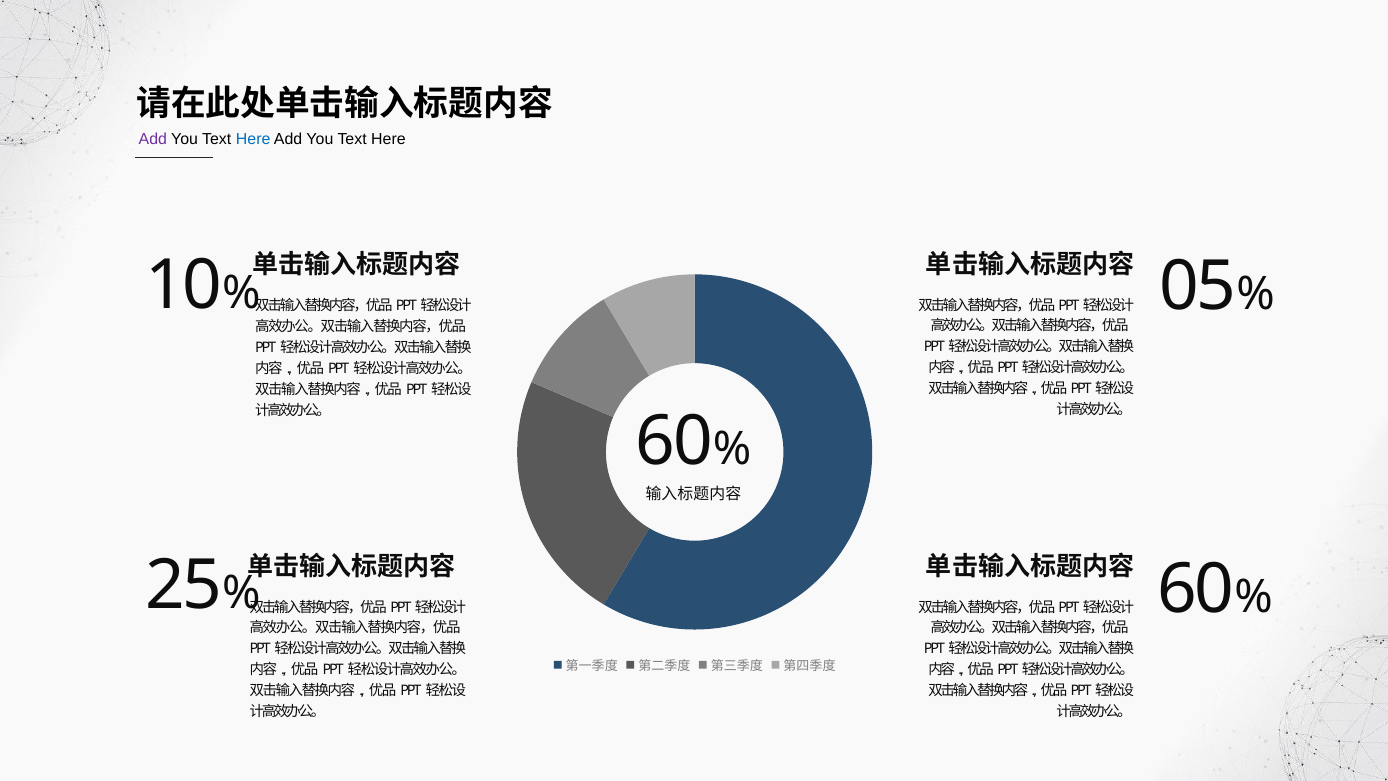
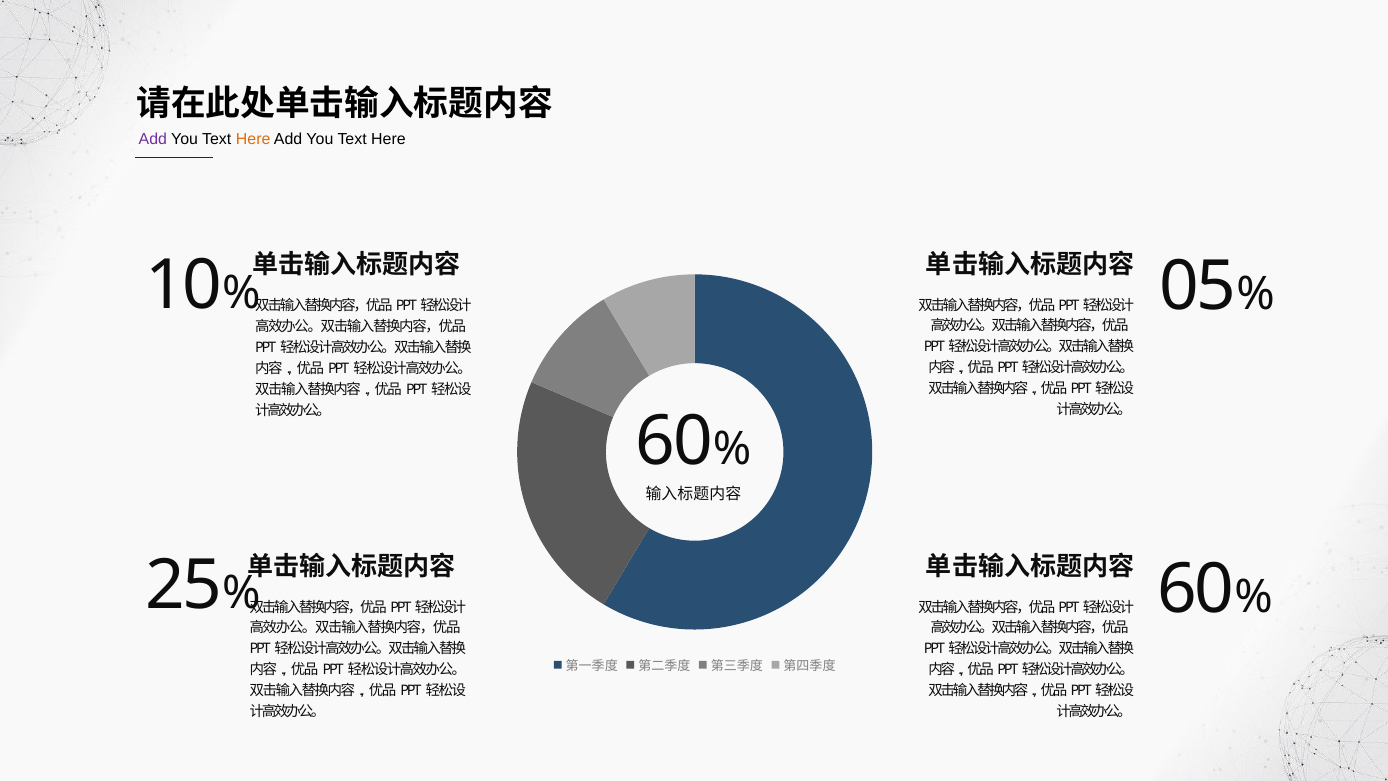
Here colour: blue -> orange (253, 140)
